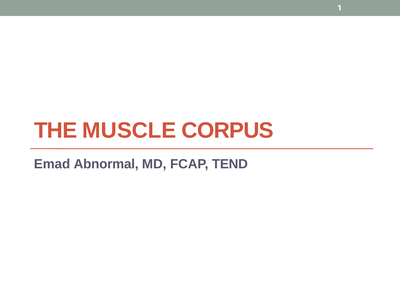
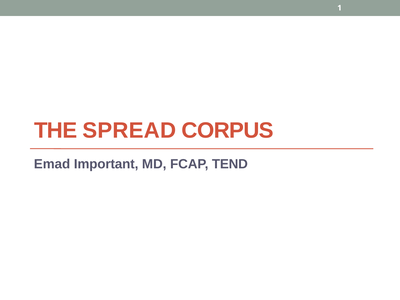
MUSCLE: MUSCLE -> SPREAD (129, 131)
Abnormal: Abnormal -> Important (106, 164)
